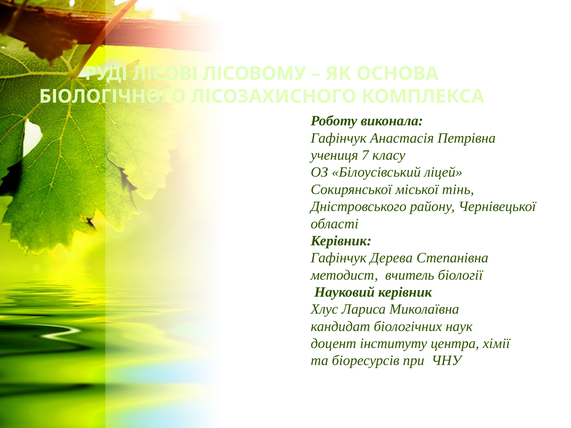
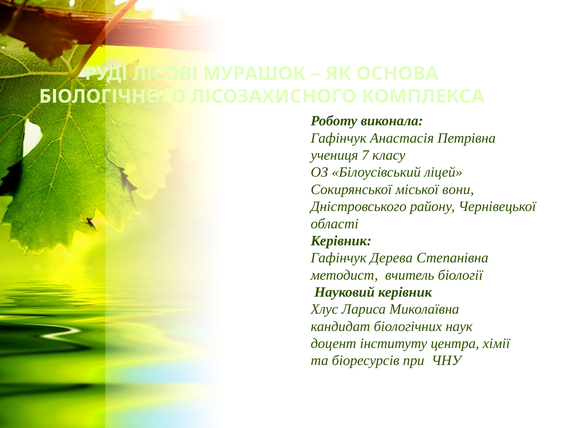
ЛІСОВОМУ: ЛІСОВОМУ -> МУРАШОК (254, 74)
тінь: тінь -> вони (458, 190)
